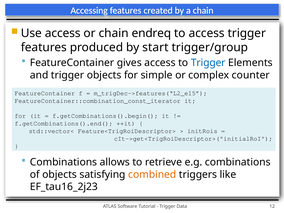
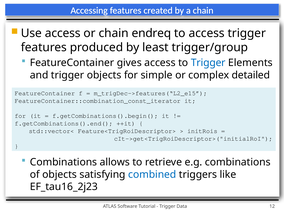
start: start -> least (155, 47)
counter: counter -> detailed (251, 75)
combined colour: orange -> blue (152, 174)
